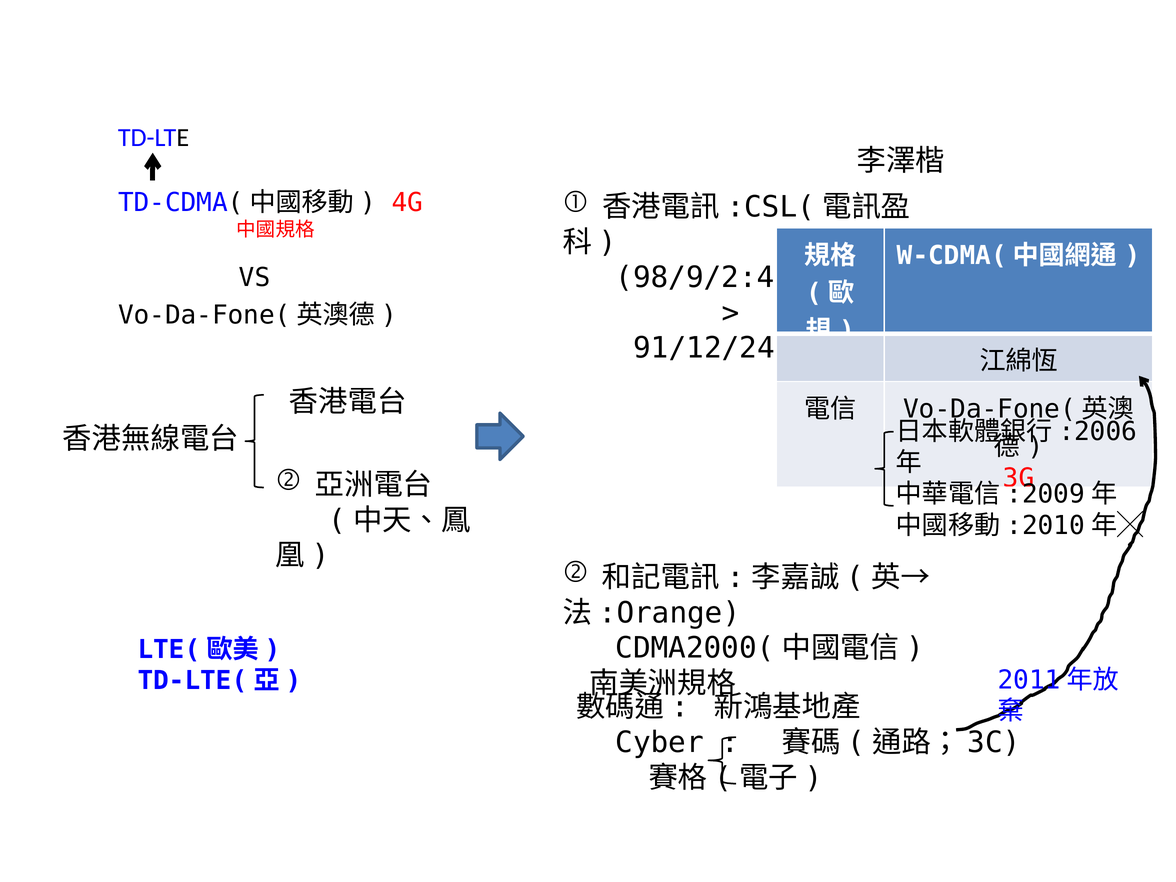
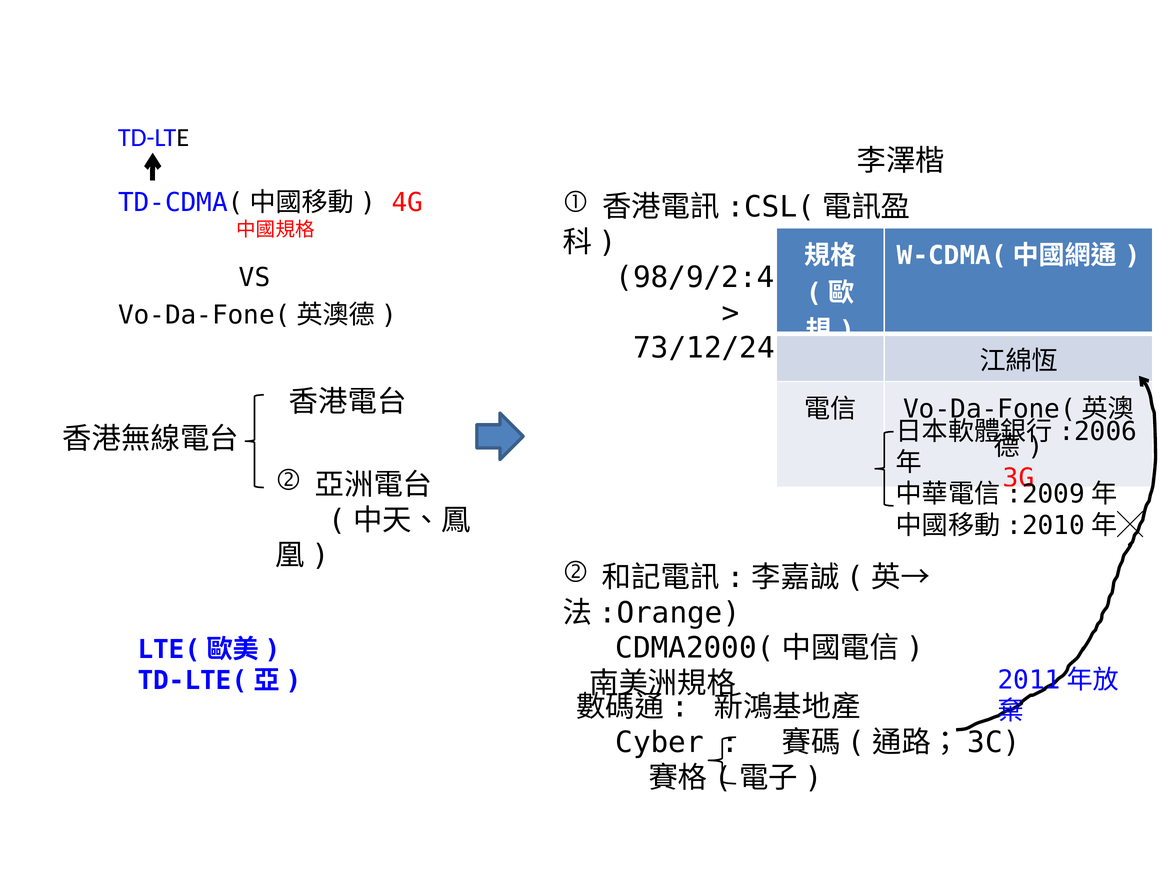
91/12/24: 91/12/24 -> 73/12/24 (704, 348)
